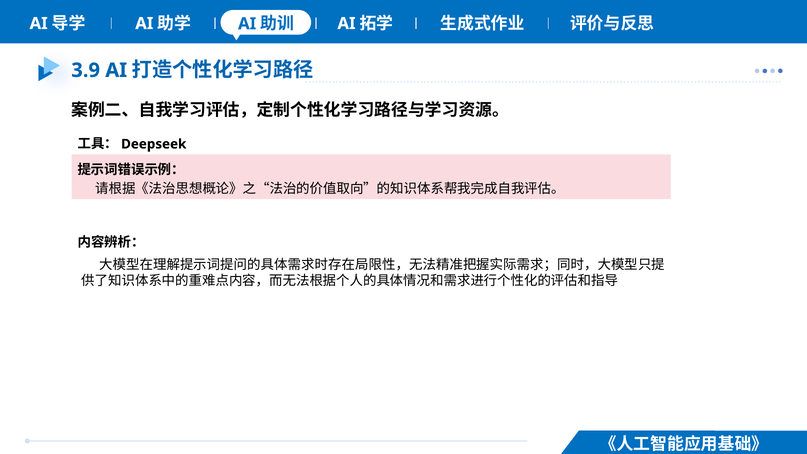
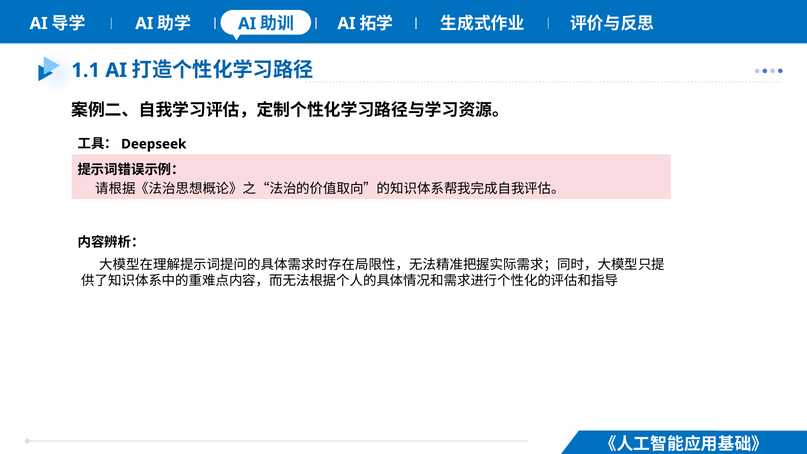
3.9: 3.9 -> 1.1 (86, 70)
